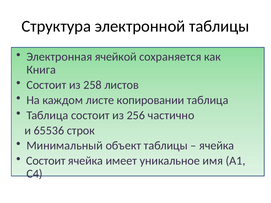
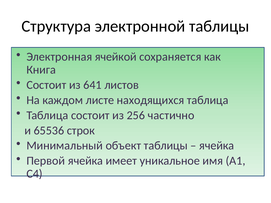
258: 258 -> 641 (92, 85)
копировании: копировании -> находящихся (150, 100)
Состоит: Состоит -> Первой (46, 161)
